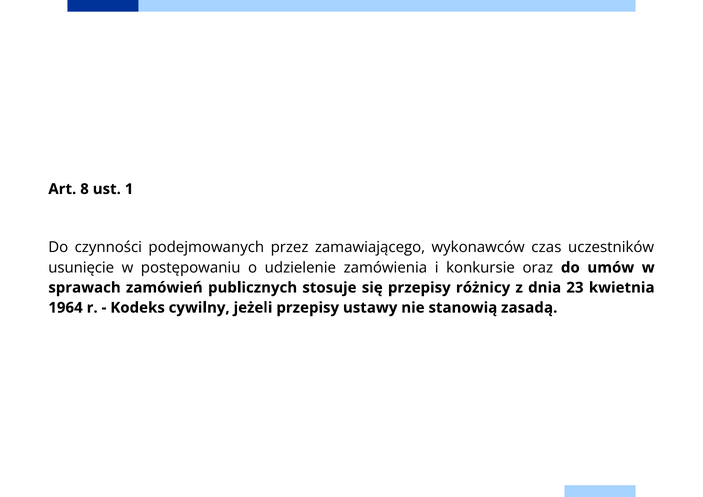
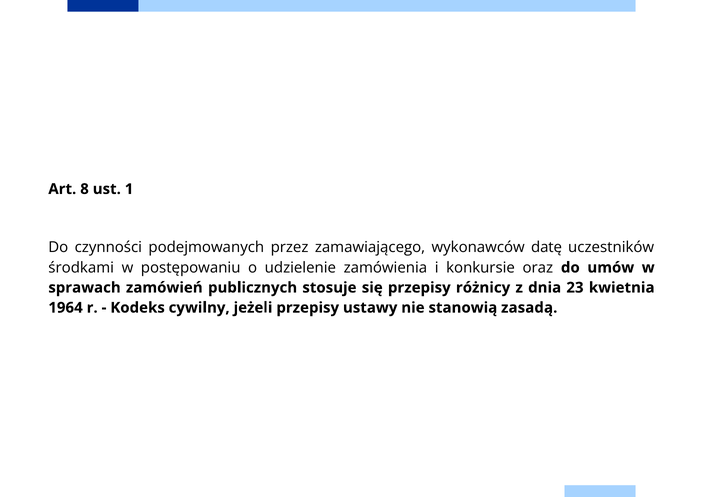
czas: czas -> datę (547, 248)
usunięcie: usunięcie -> środkami (81, 268)
